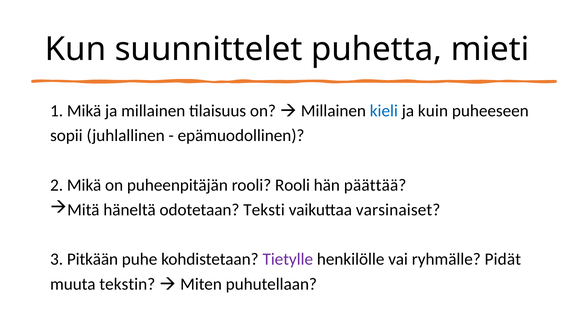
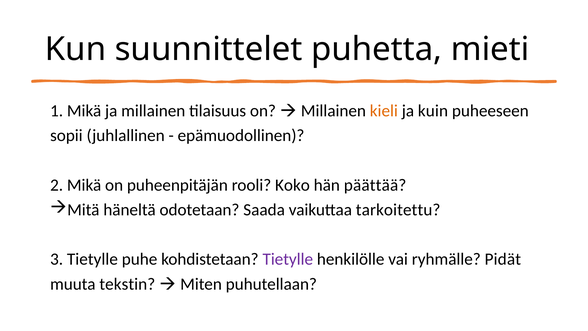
kieli colour: blue -> orange (384, 111)
rooli Rooli: Rooli -> Koko (292, 185)
Teksti: Teksti -> Saada (264, 210)
varsinaiset: varsinaiset -> tarkoitettu (398, 210)
3 Pitkään: Pitkään -> Tietylle (92, 259)
